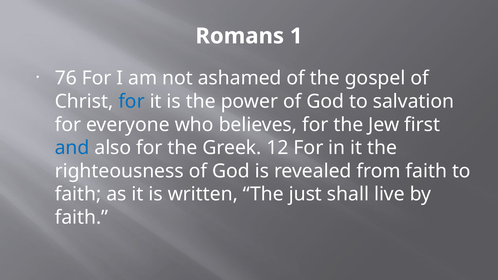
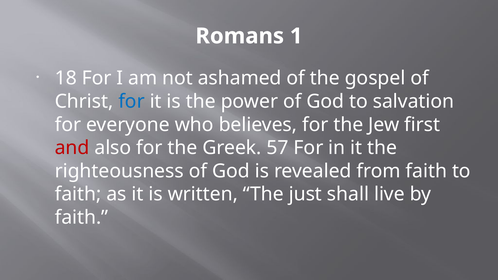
76: 76 -> 18 (66, 78)
and colour: blue -> red (72, 148)
12: 12 -> 57 (278, 148)
